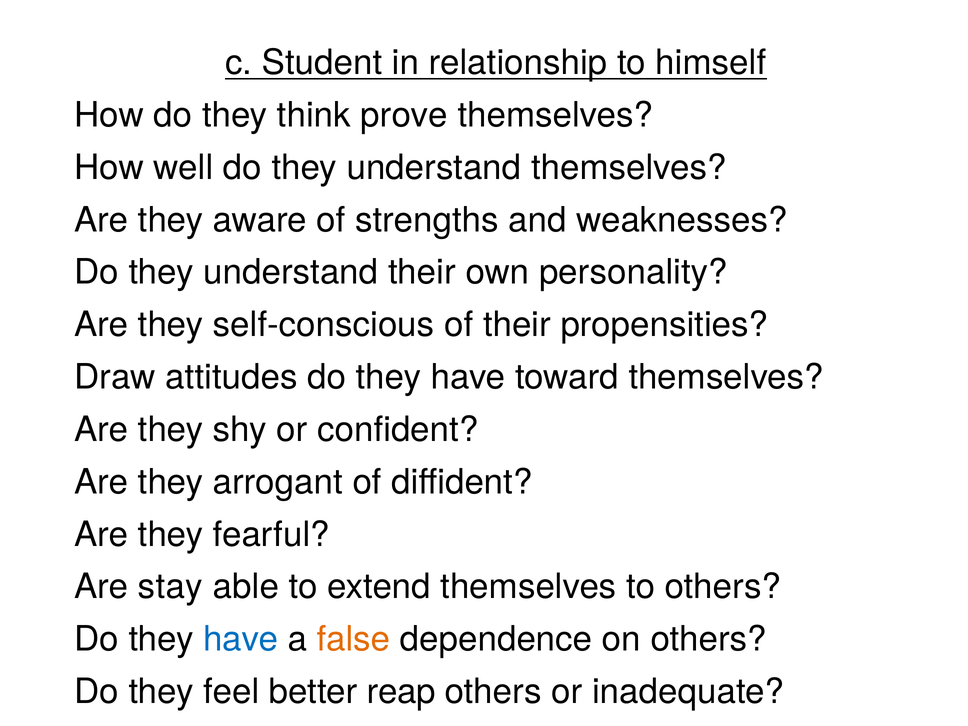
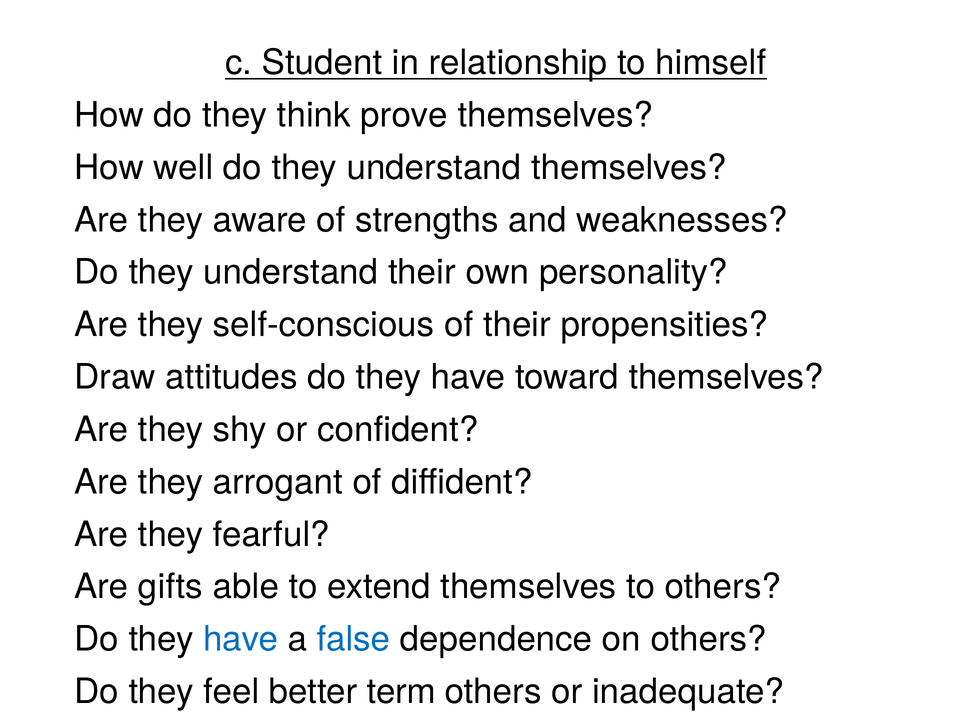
stay: stay -> gifts (170, 587)
false colour: orange -> blue (353, 639)
reap: reap -> term (401, 692)
